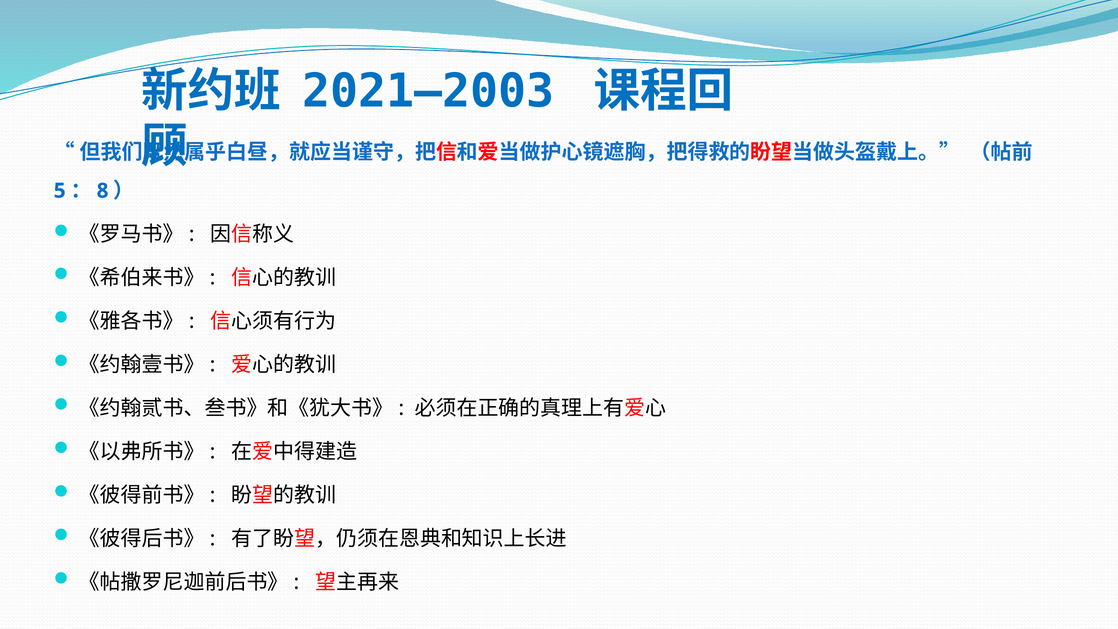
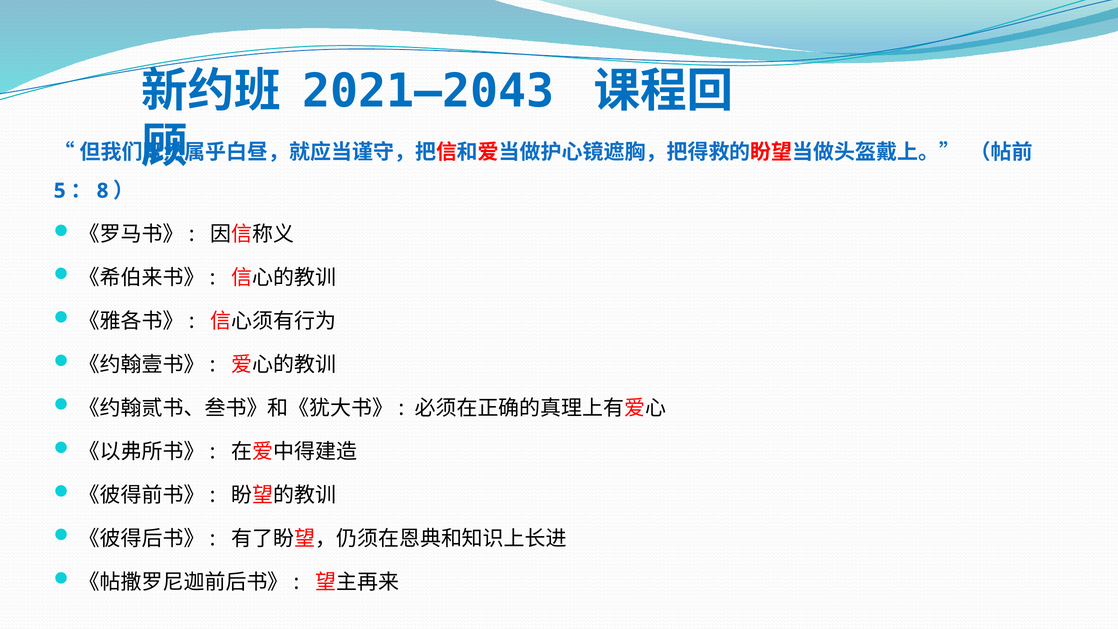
2021–2003: 2021–2003 -> 2021–2043 (428, 91)
